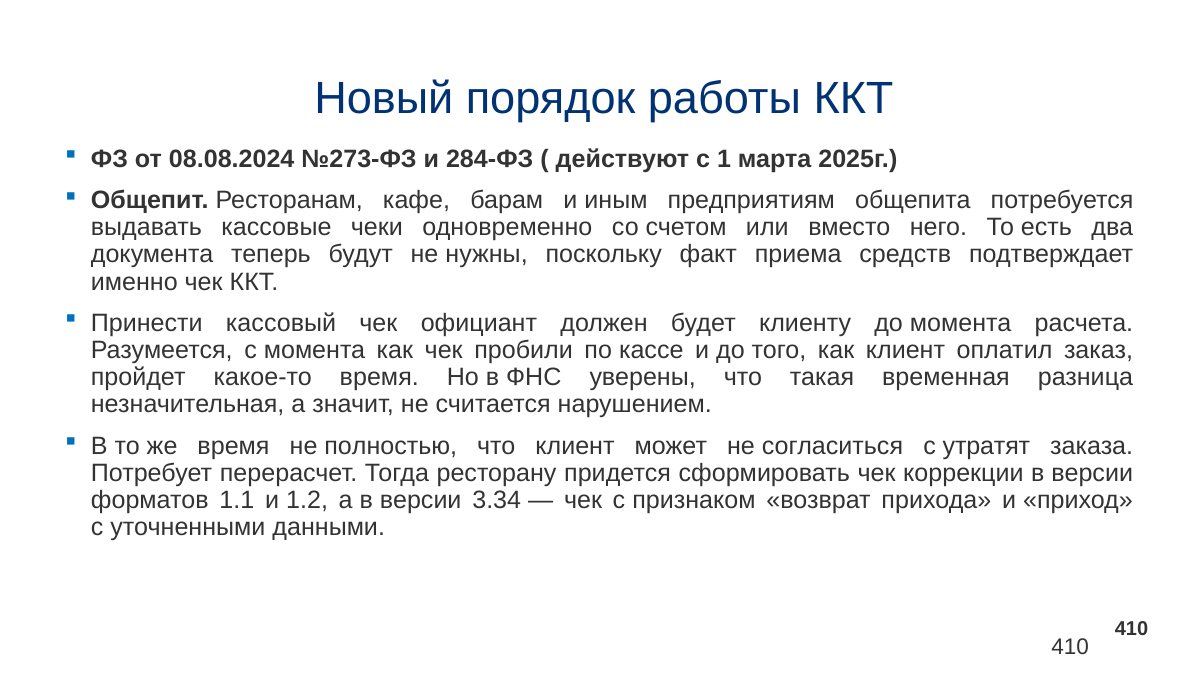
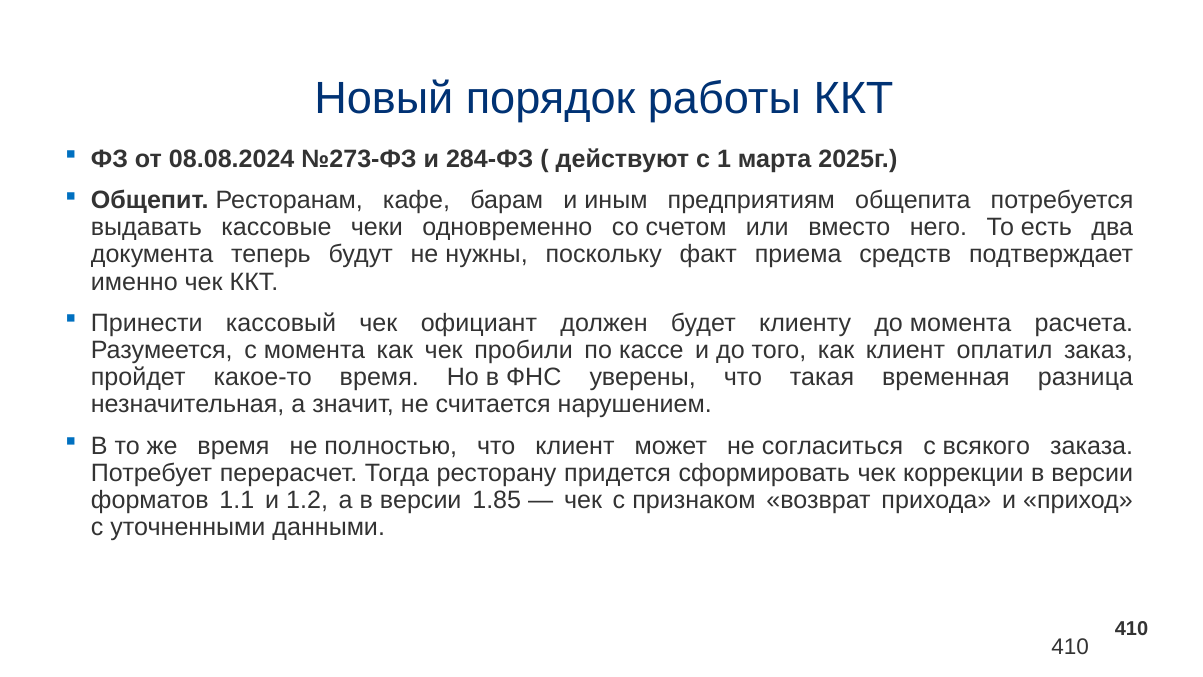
утратят: утратят -> всякого (986, 446)
3.34: 3.34 -> 1.85 (497, 500)
